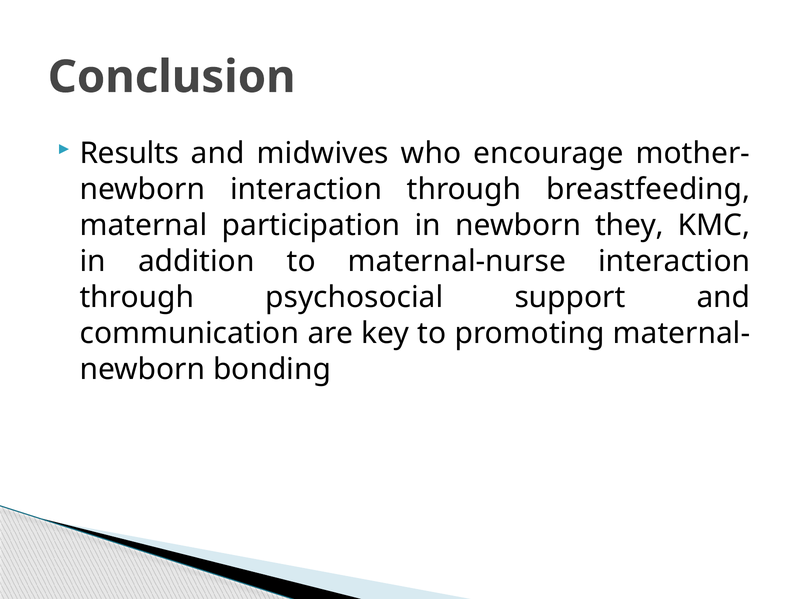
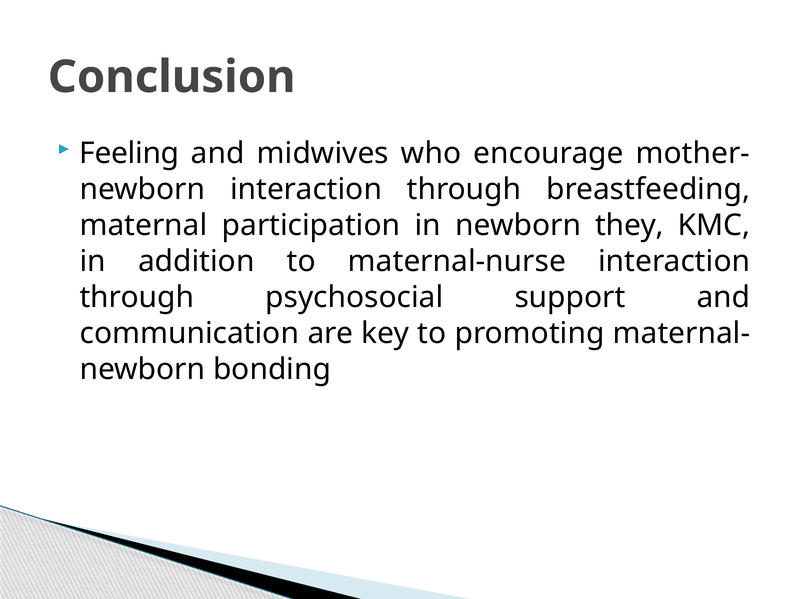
Results: Results -> Feeling (129, 153)
